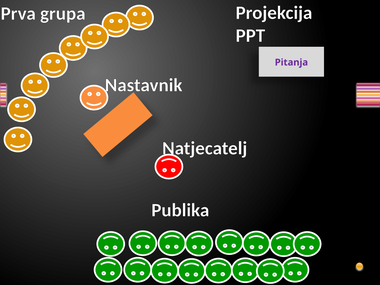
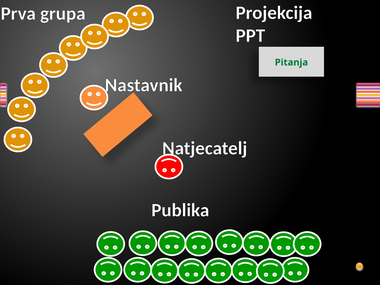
Pitanja colour: purple -> green (291, 62)
